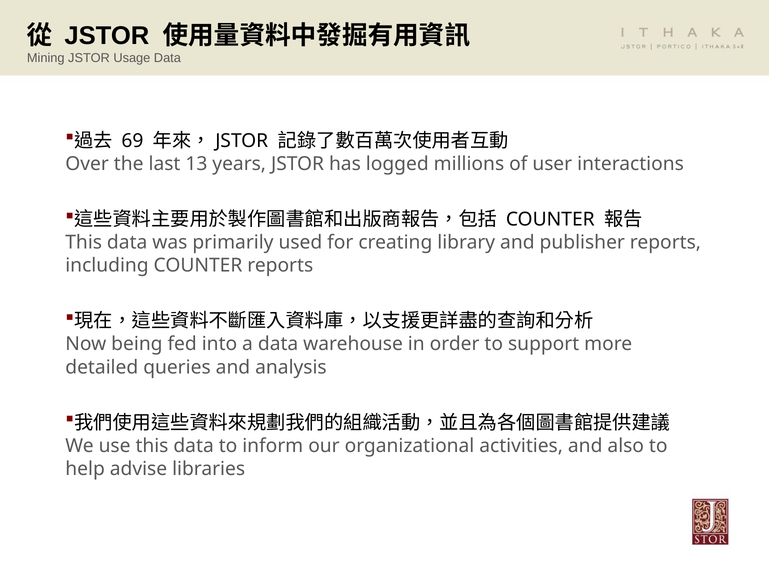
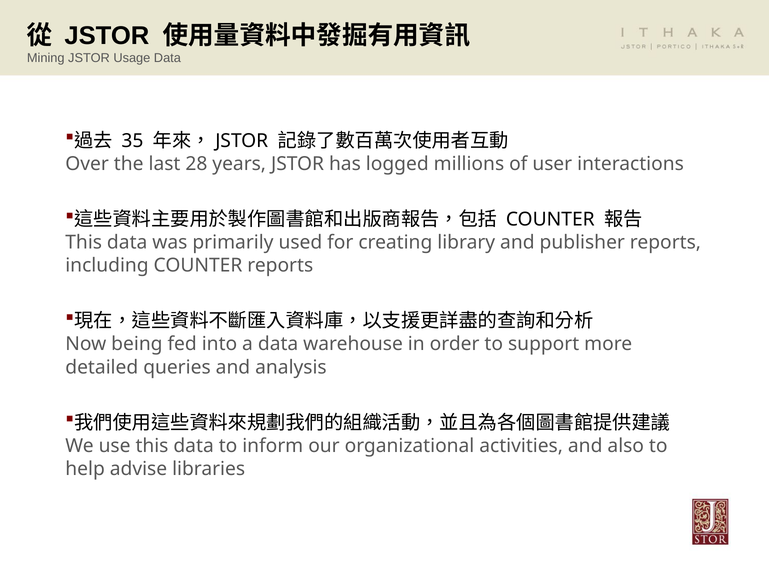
69: 69 -> 35 (132, 141)
13: 13 -> 28 (196, 164)
